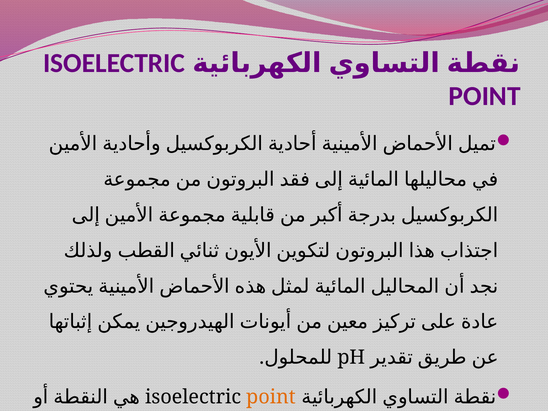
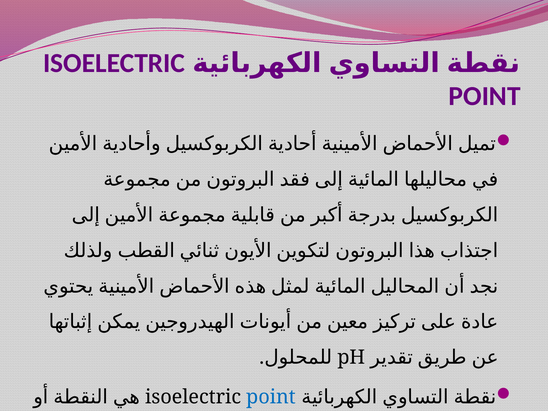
point colour: orange -> blue (271, 397)
